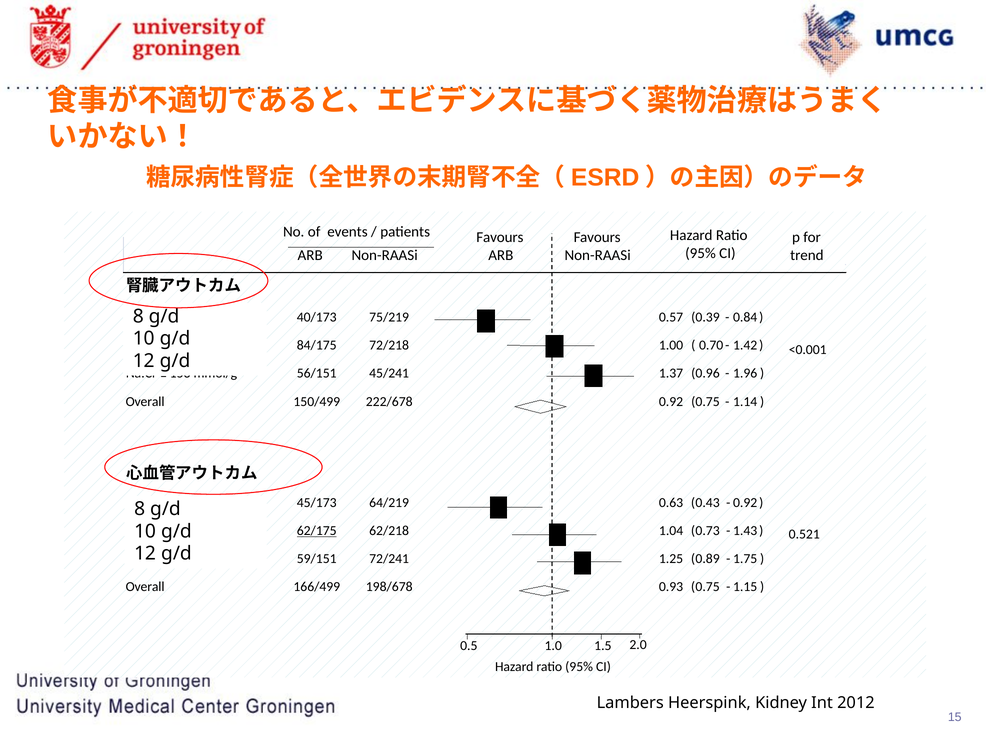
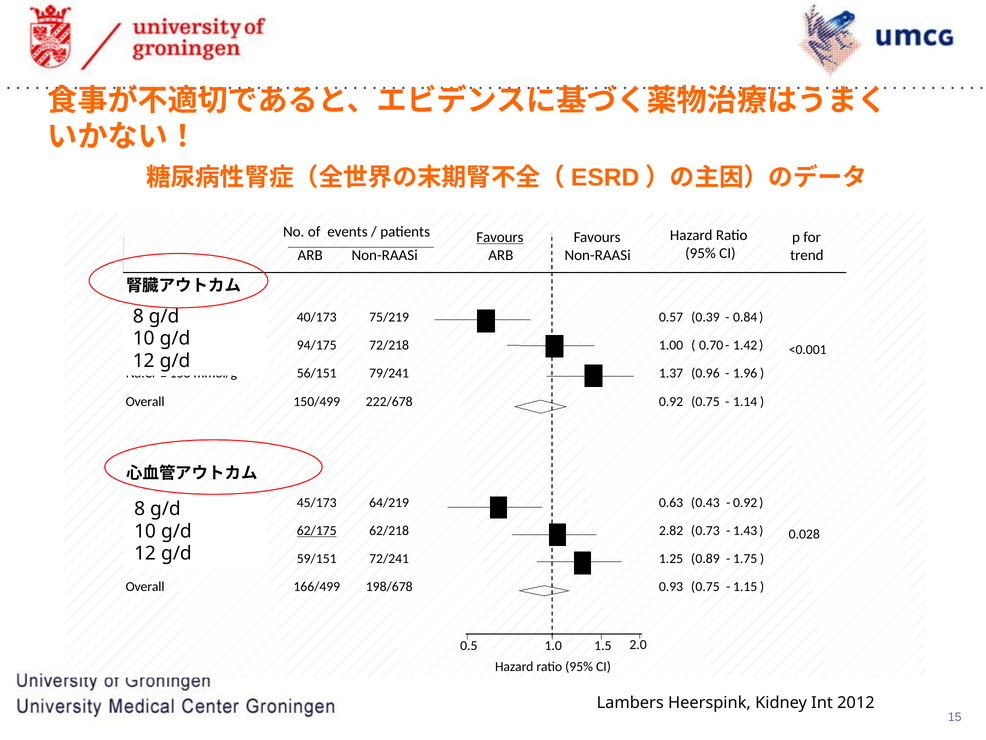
Favours underline: none -> present (500, 237)
84/175: 84/175 -> 94/175 (317, 345)
45/241: 45/241 -> 79/241 (389, 373)
1.04: 1.04 -> 2.82 (671, 530)
0.521: 0.521 -> 0.028 (804, 534)
